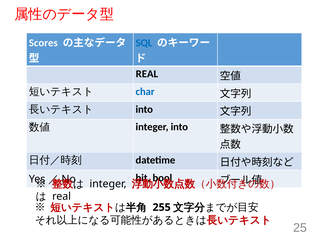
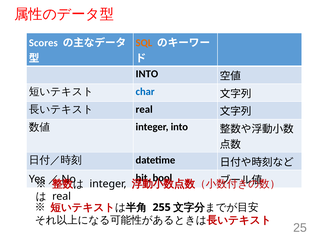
SQL colour: blue -> orange (144, 43)
REAL: REAL -> INTO (147, 74)
into: into -> real (144, 109)
